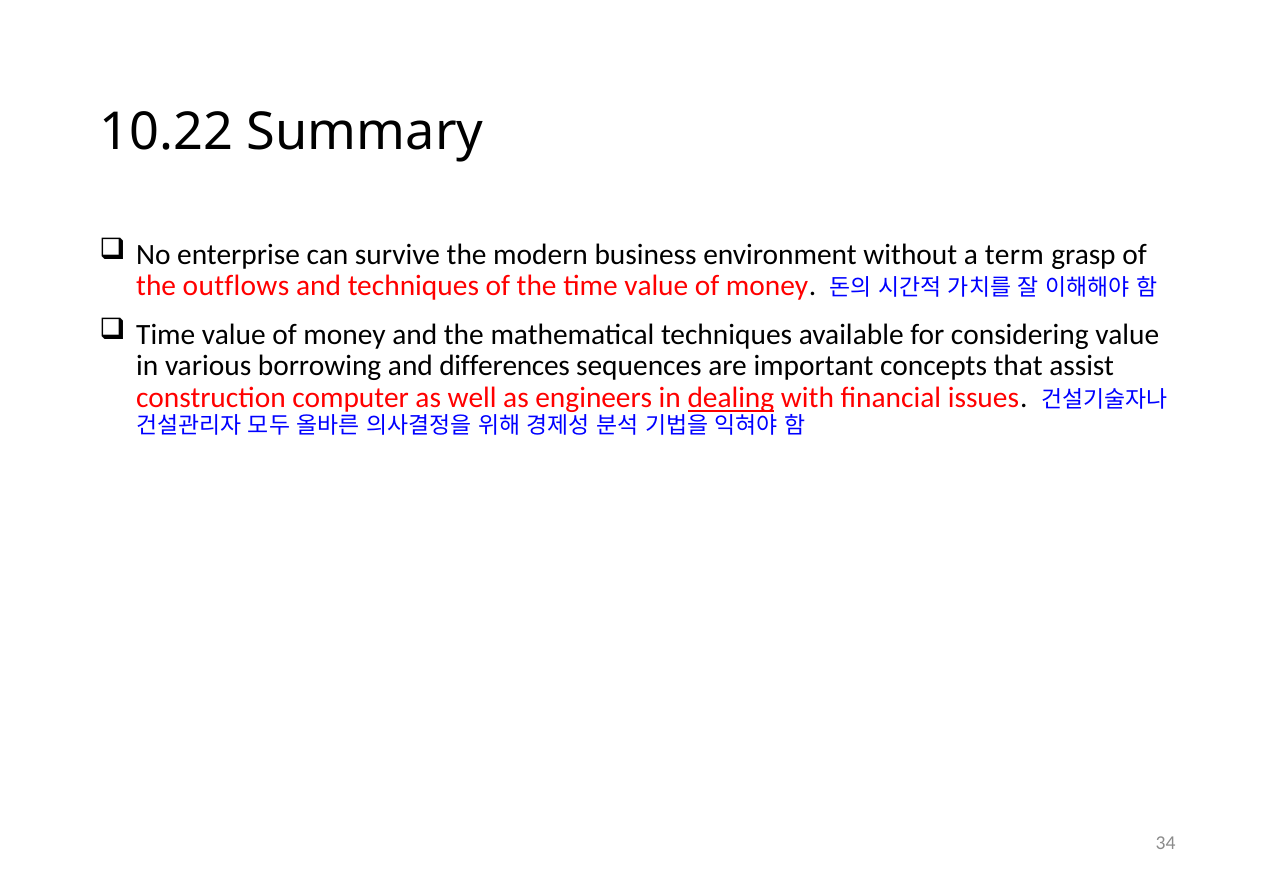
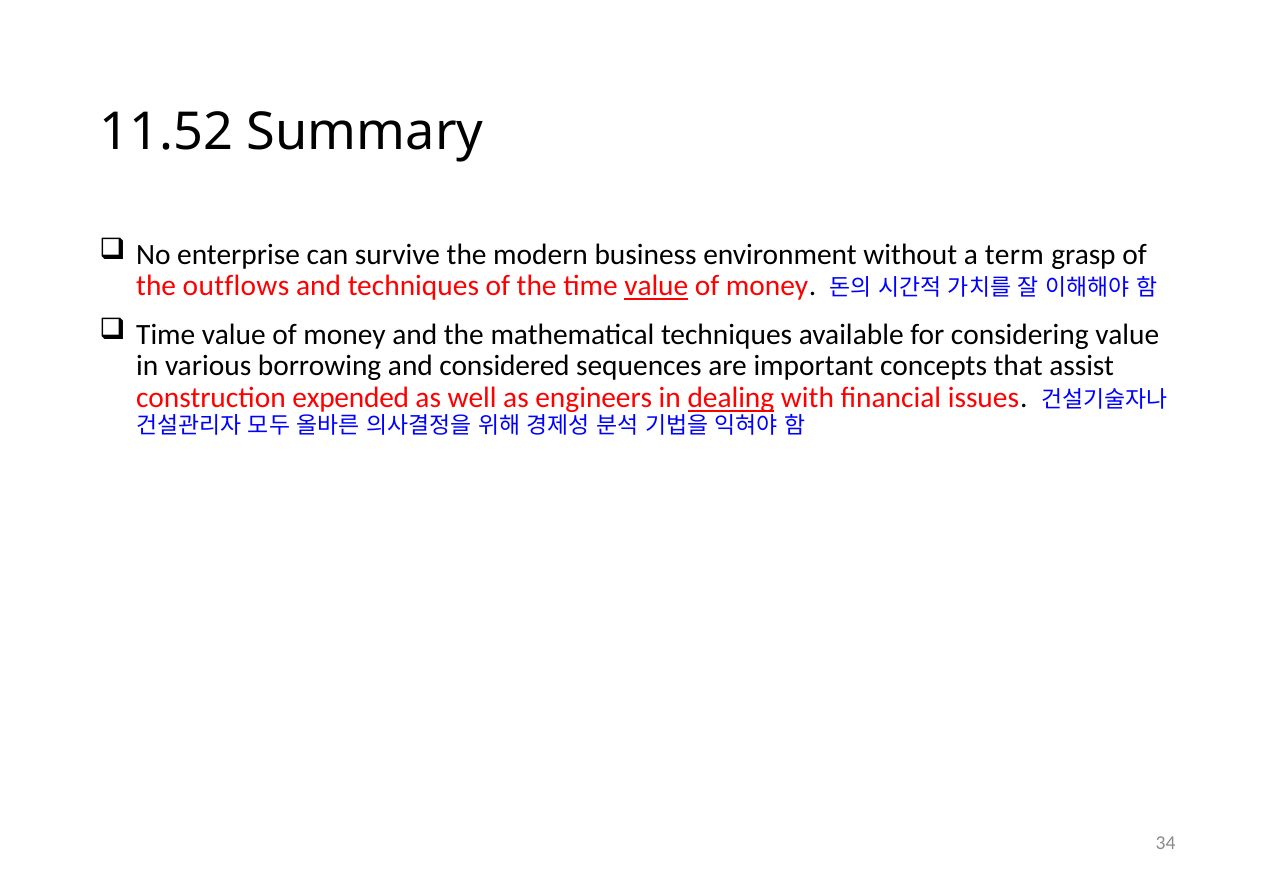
10.22: 10.22 -> 11.52 (166, 132)
value underline: none -> present (656, 286)
differences: differences -> considered (505, 366)
computer: computer -> expended (351, 398)
